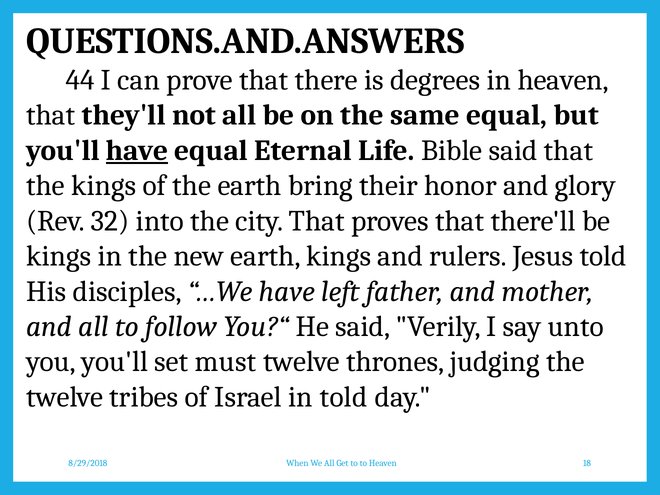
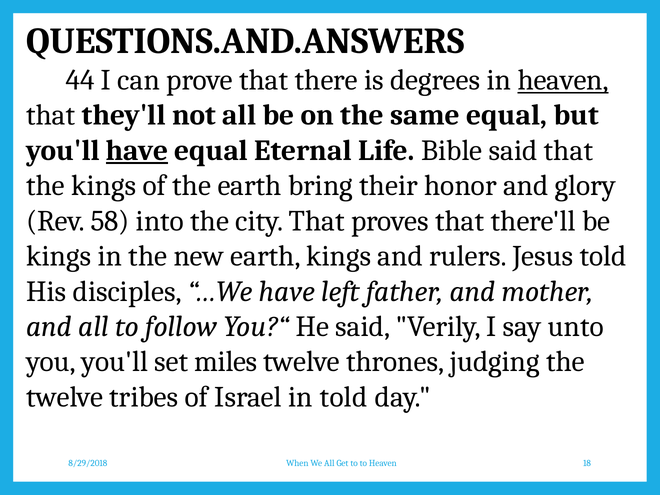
heaven underline: none -> present (563, 80)
32: 32 -> 58 (110, 221)
must: must -> miles (226, 362)
